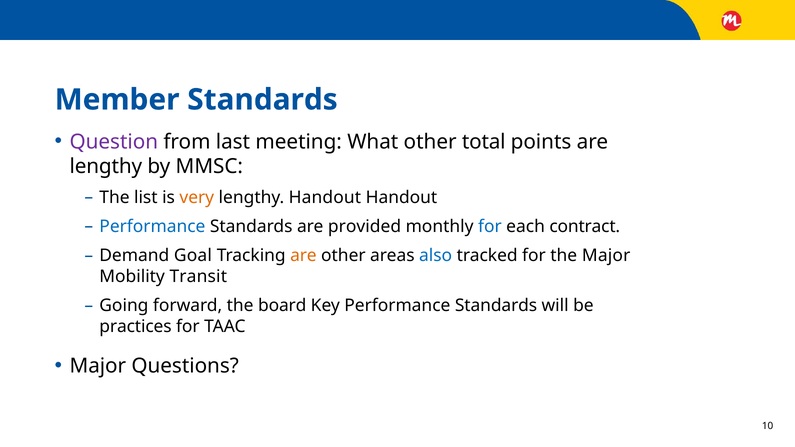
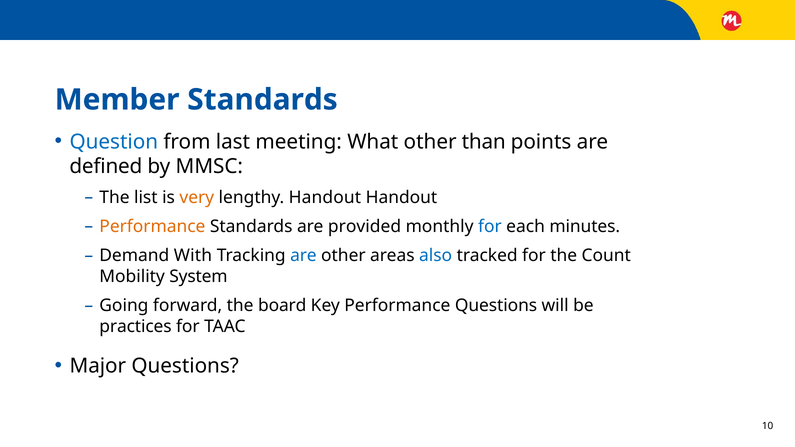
Question colour: purple -> blue (114, 142)
total: total -> than (484, 142)
lengthy: lengthy -> defined (106, 167)
Performance colour: blue -> orange (152, 227)
contract: contract -> minutes (585, 227)
Goal: Goal -> With (193, 256)
are colour: orange -> blue (303, 256)
the Major: Major -> Count (606, 256)
Transit: Transit -> System (198, 277)
Key Performance Standards: Standards -> Questions (496, 306)
